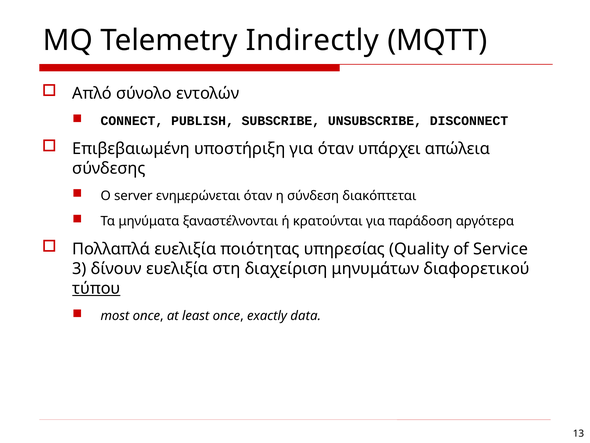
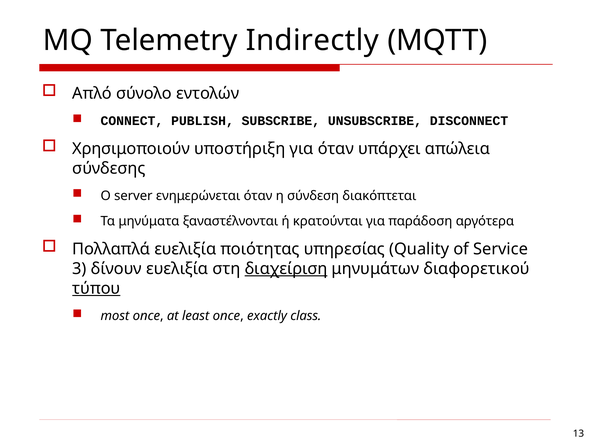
Επιβεβαιωμένη: Επιβεβαιωμένη -> Χρησιμοποιούν (131, 149)
διαχείριση underline: none -> present (286, 269)
data: data -> class (306, 316)
